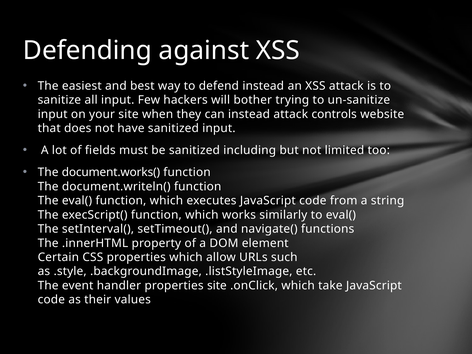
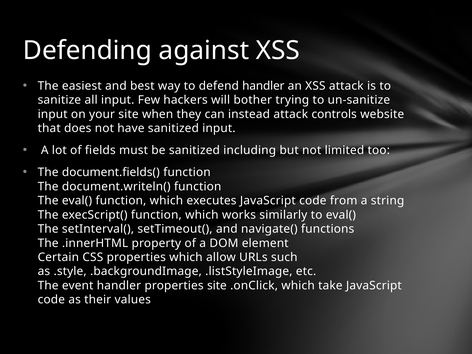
defend instead: instead -> handler (263, 86)
document.works(: document.works( -> document.fields( (111, 172)
